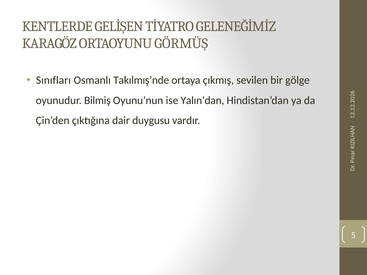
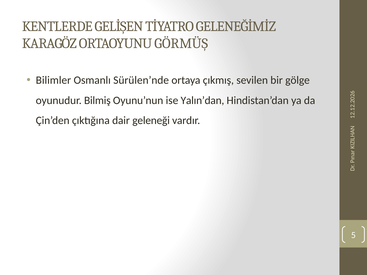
Sınıfları: Sınıfları -> Bilimler (53, 80)
Takılmış’nde: Takılmış’nde -> Sürülen’nde (141, 80)
duygusu: duygusu -> geleneği (151, 121)
